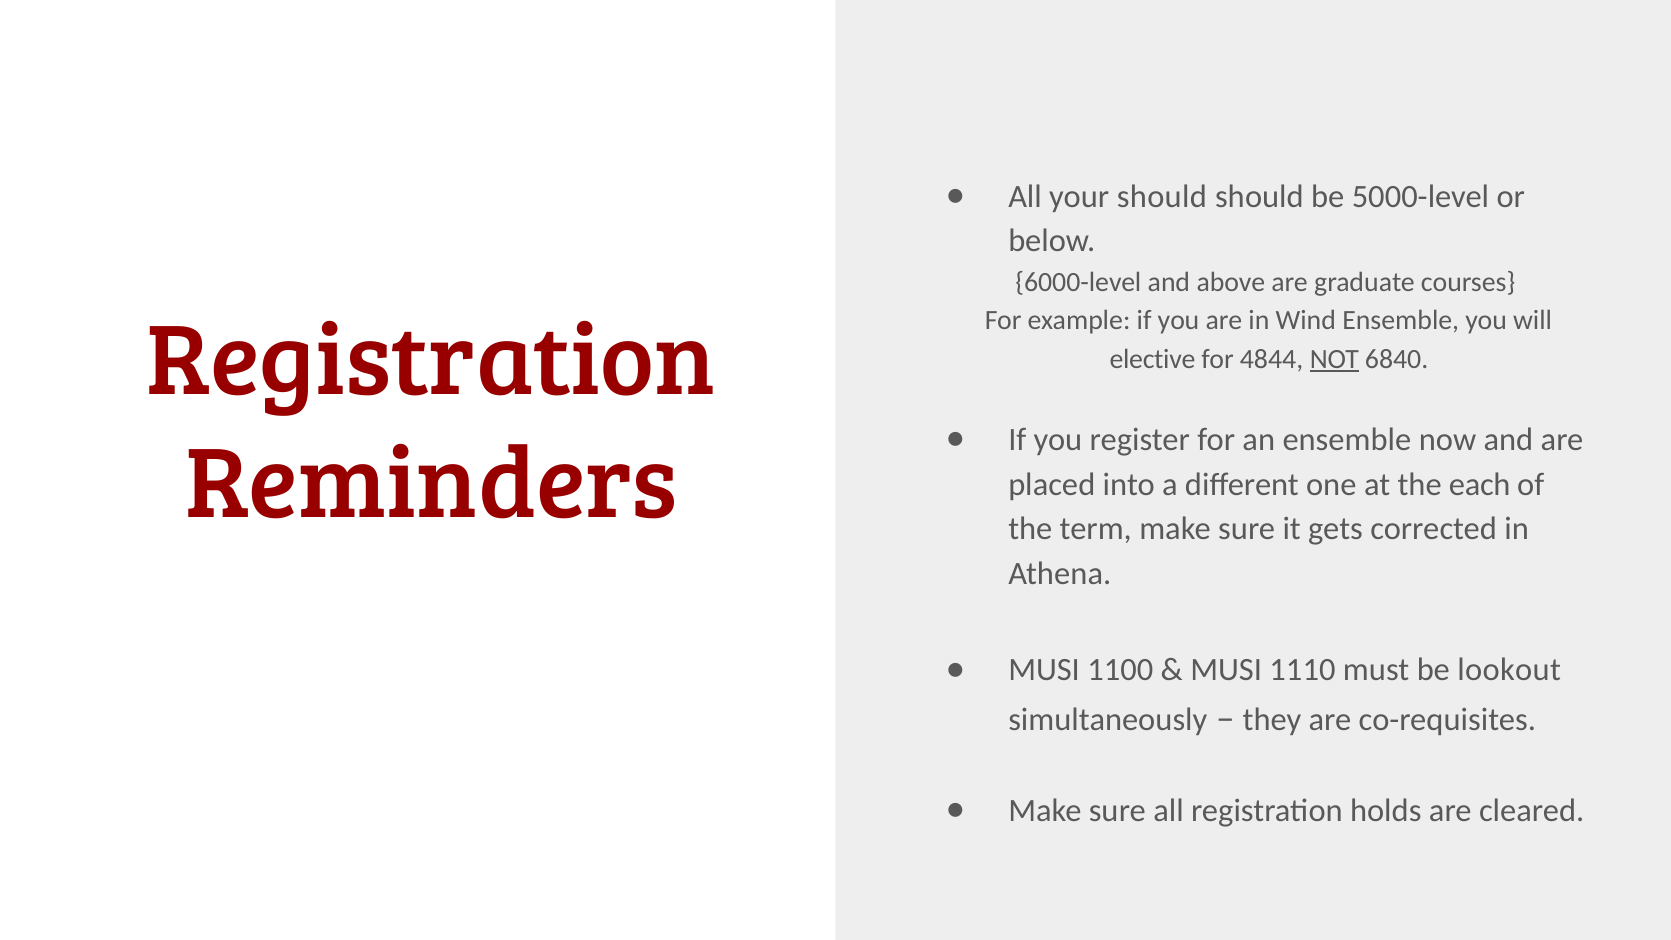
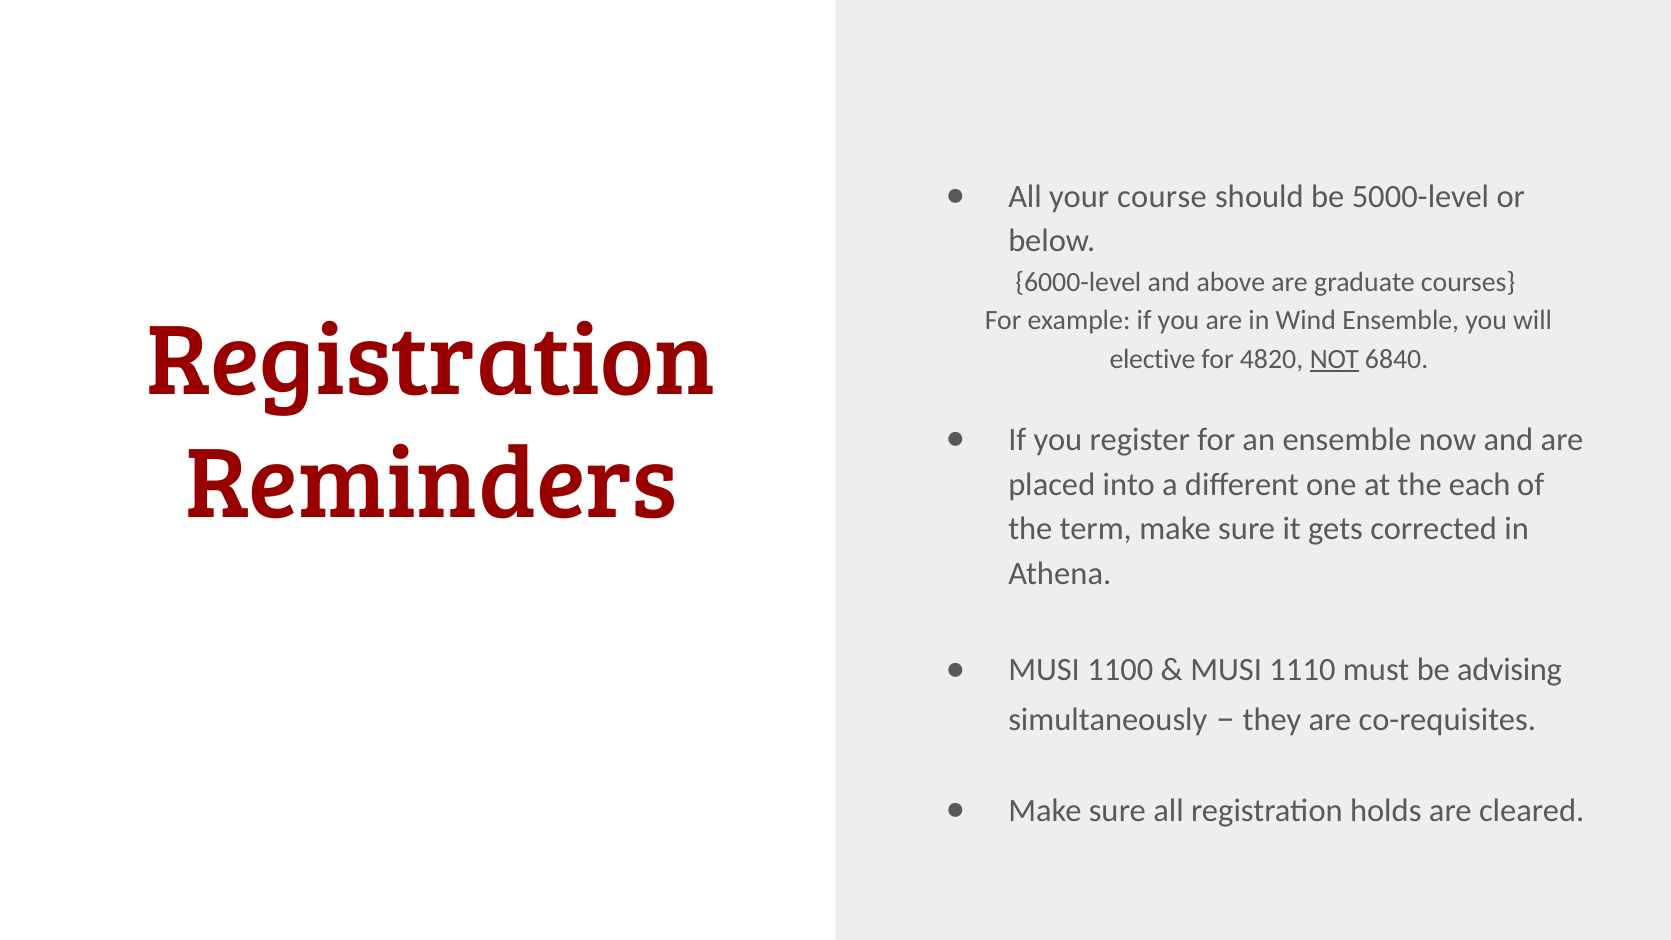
your should: should -> course (1162, 196)
4844: 4844 -> 4820 (1272, 359)
lookout: lookout -> advising (1509, 670)
